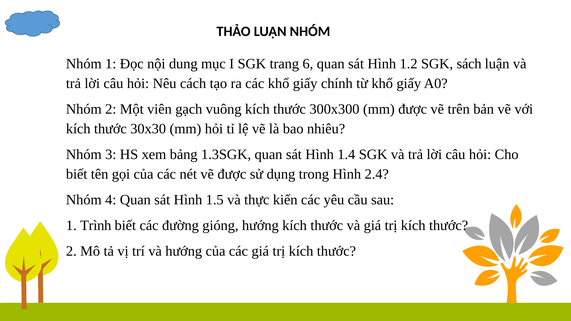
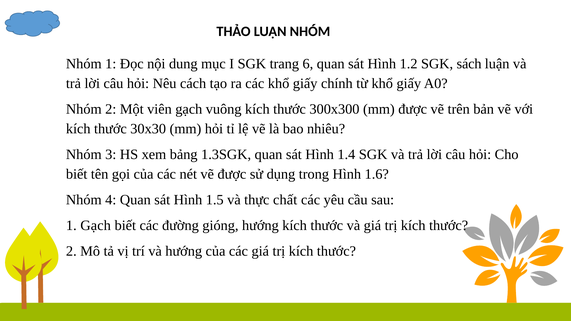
2.4: 2.4 -> 1.6 (377, 174)
kiến: kiến -> chất (285, 200)
1 Trình: Trình -> Gạch (96, 226)
